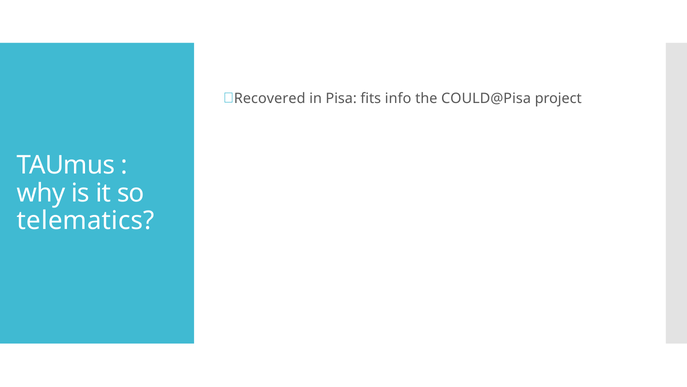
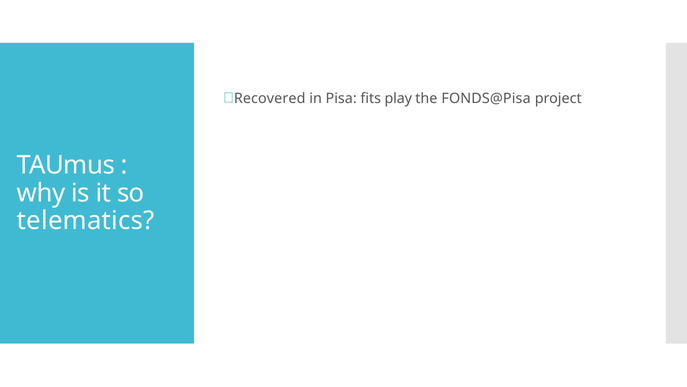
info: info -> play (398, 98)
COULD@Pisa: COULD@Pisa -> FONDS@Pisa (486, 98)
